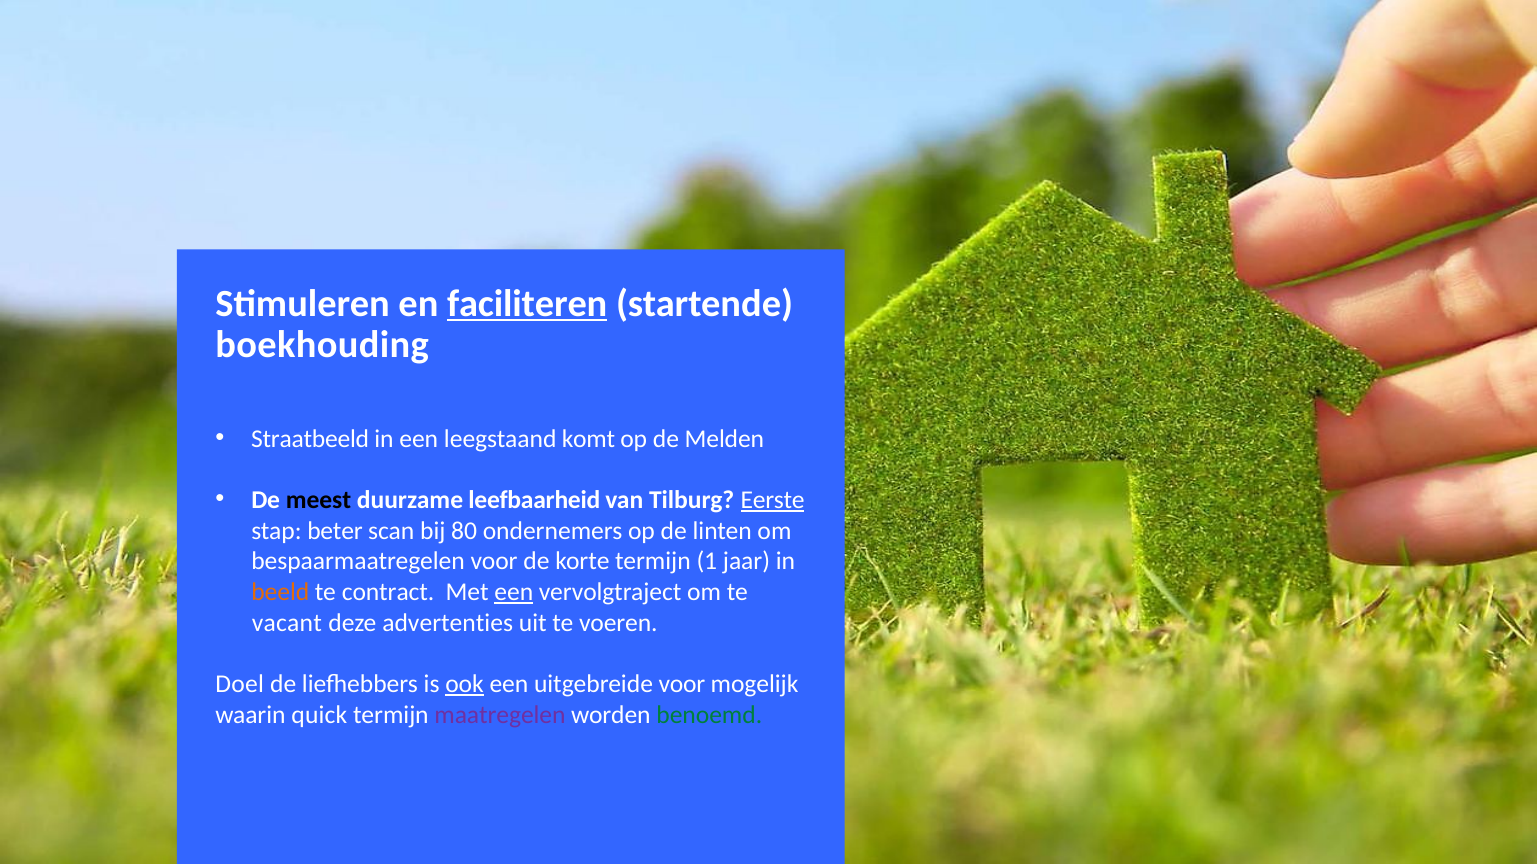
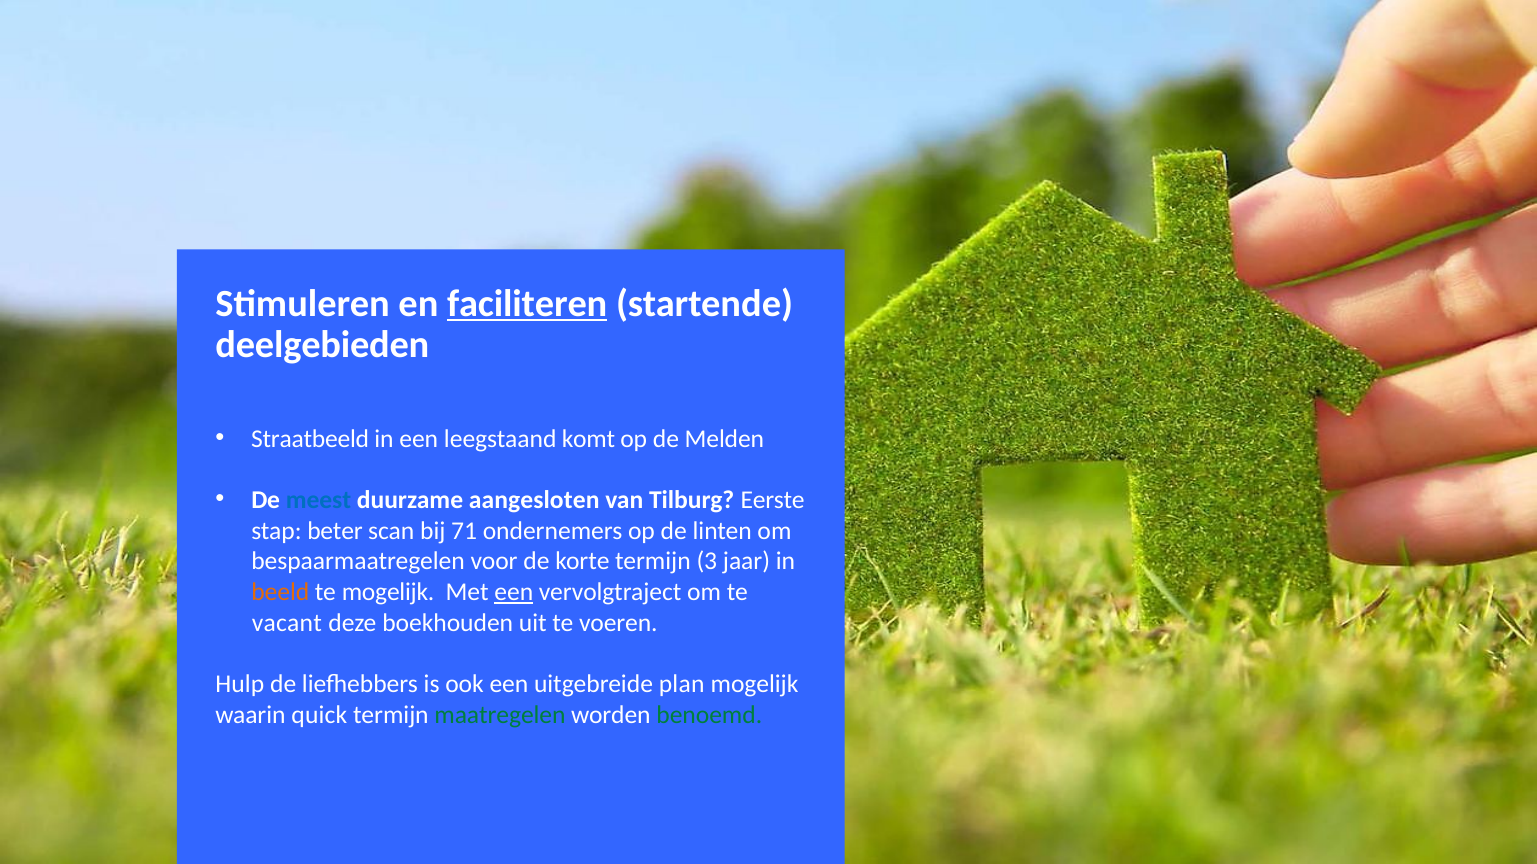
boekhouding: boekhouding -> deelgebieden (322, 345)
meest colour: black -> blue (319, 500)
leefbaarheid: leefbaarheid -> aangesloten (534, 500)
Eerste underline: present -> none (773, 500)
80: 80 -> 71 (464, 531)
1: 1 -> 3 (707, 562)
te contract: contract -> mogelijk (388, 592)
advertenties: advertenties -> boekhouden (448, 623)
Doel: Doel -> Hulp (240, 685)
ook underline: present -> none (465, 685)
uitgebreide voor: voor -> plan (682, 685)
maatregelen colour: purple -> green (500, 715)
